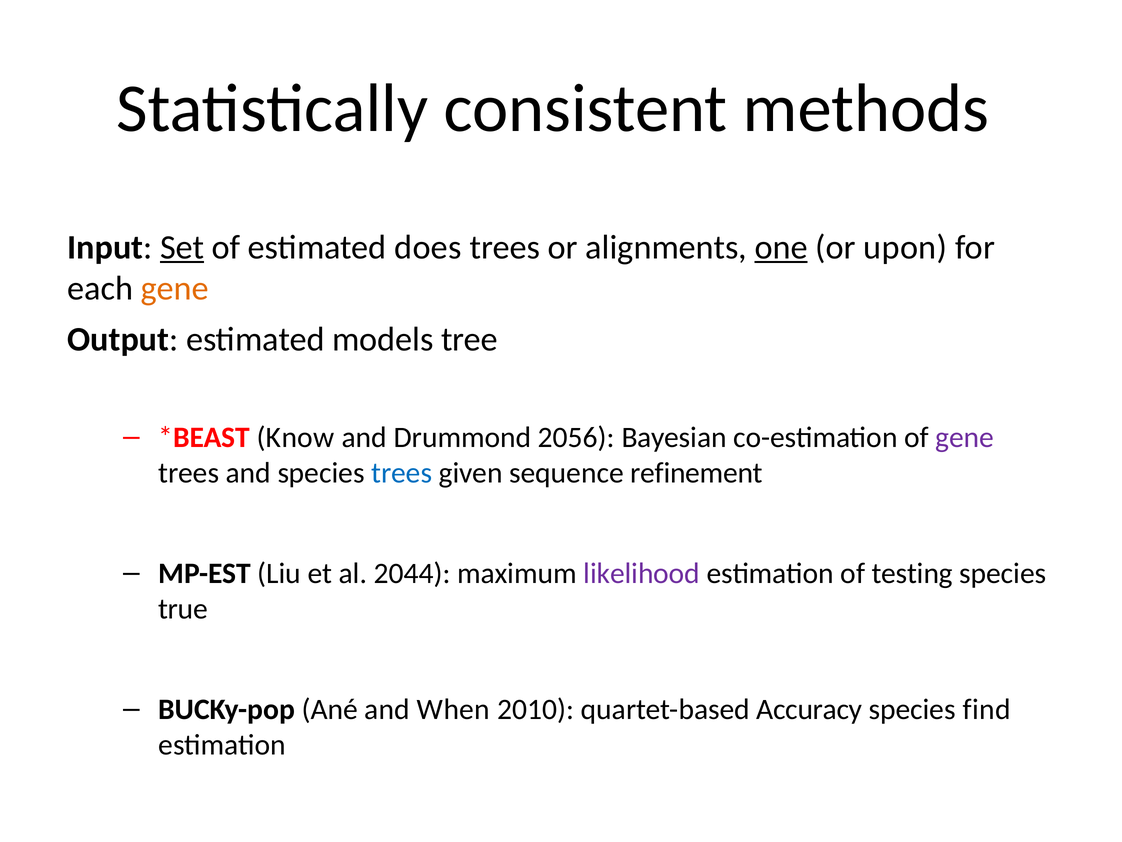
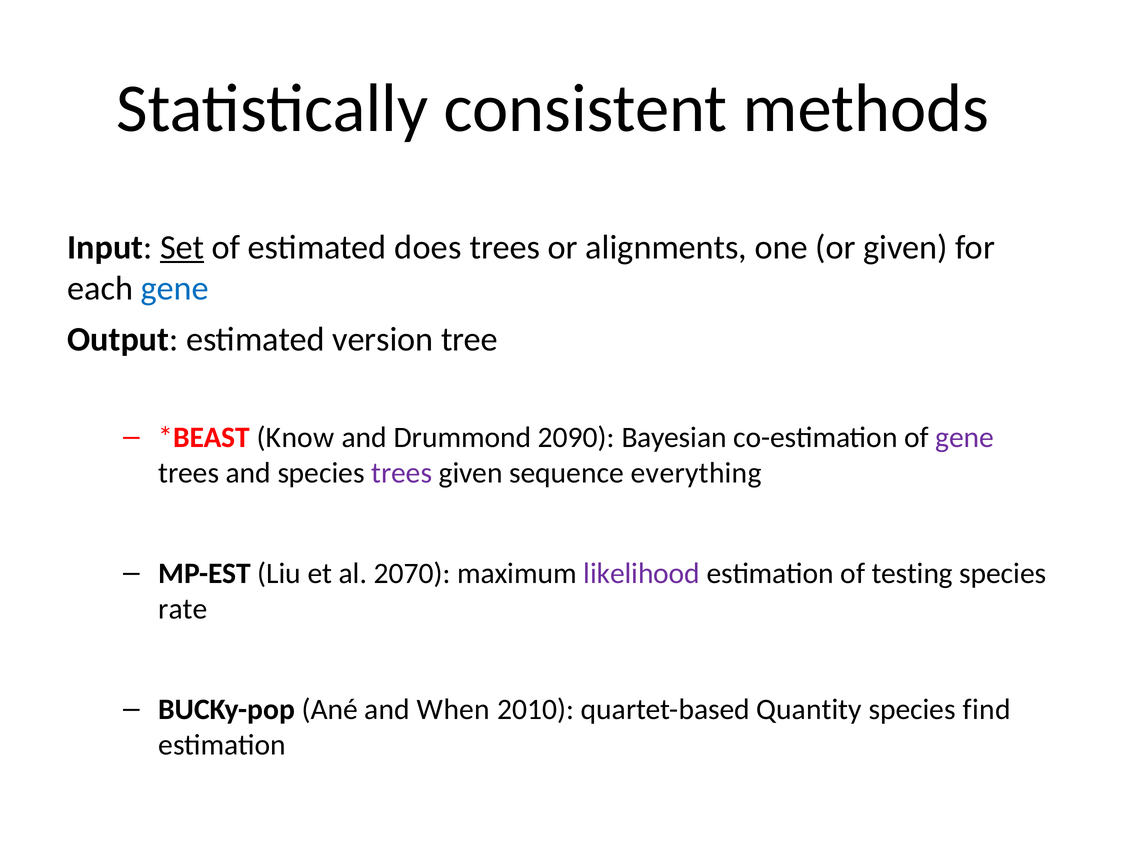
one underline: present -> none (781, 247)
or upon: upon -> given (906, 247)
gene colour: orange -> blue (175, 288)
models: models -> version (383, 339)
2056: 2056 -> 2090 (576, 437)
trees colour: blue -> purple (402, 473)
refinement: refinement -> everything (696, 473)
2044: 2044 -> 2070 (412, 573)
true: true -> rate (183, 609)
Accuracy: Accuracy -> Quantity (809, 709)
